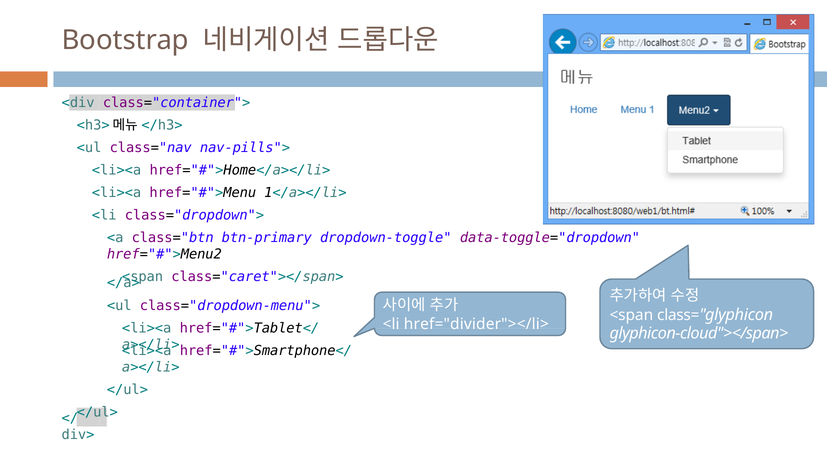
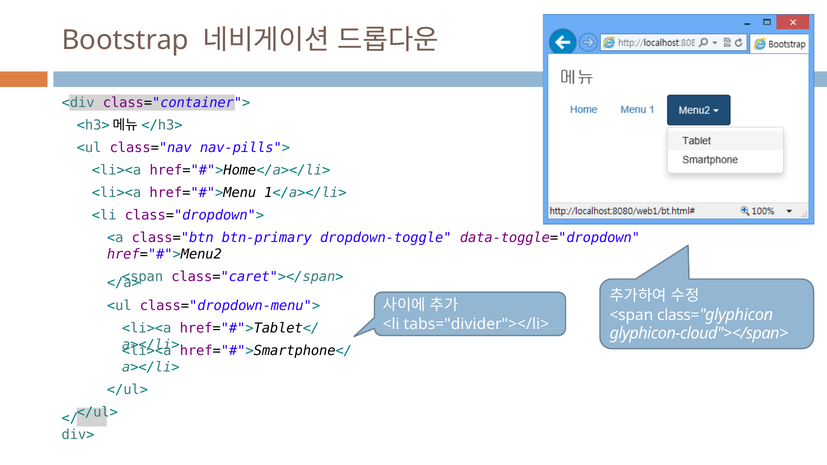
href="divider"></li>: href="divider"></li> -> tabs="divider"></li> (476, 324)
